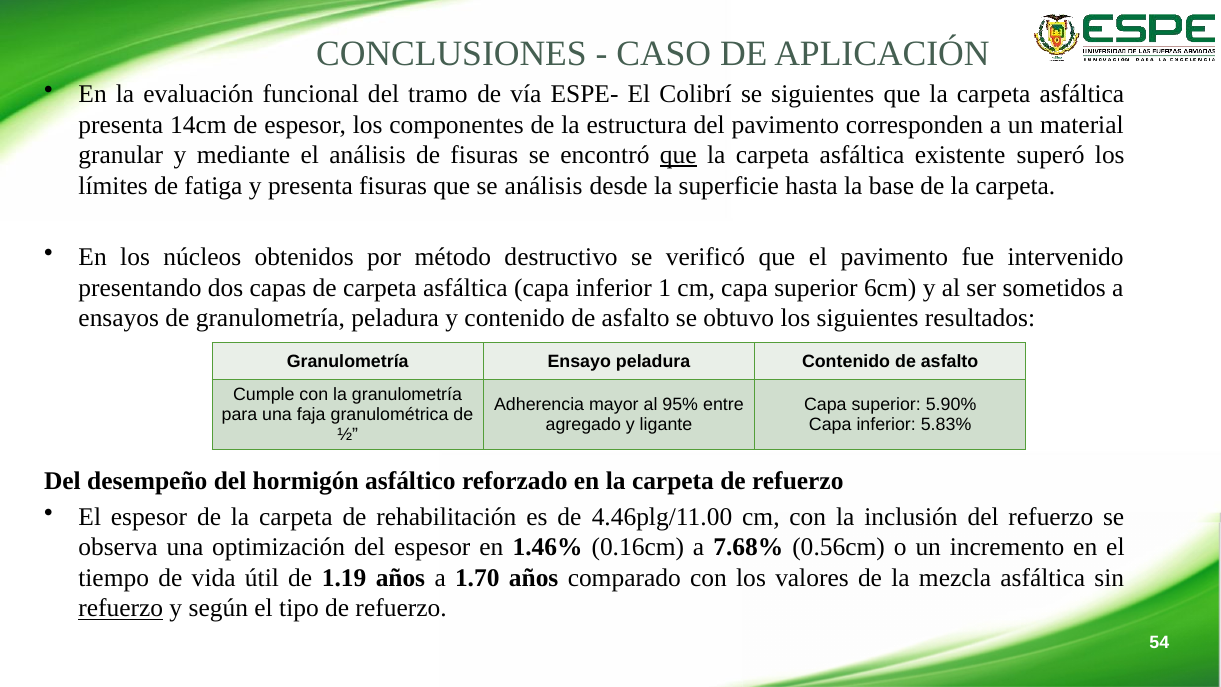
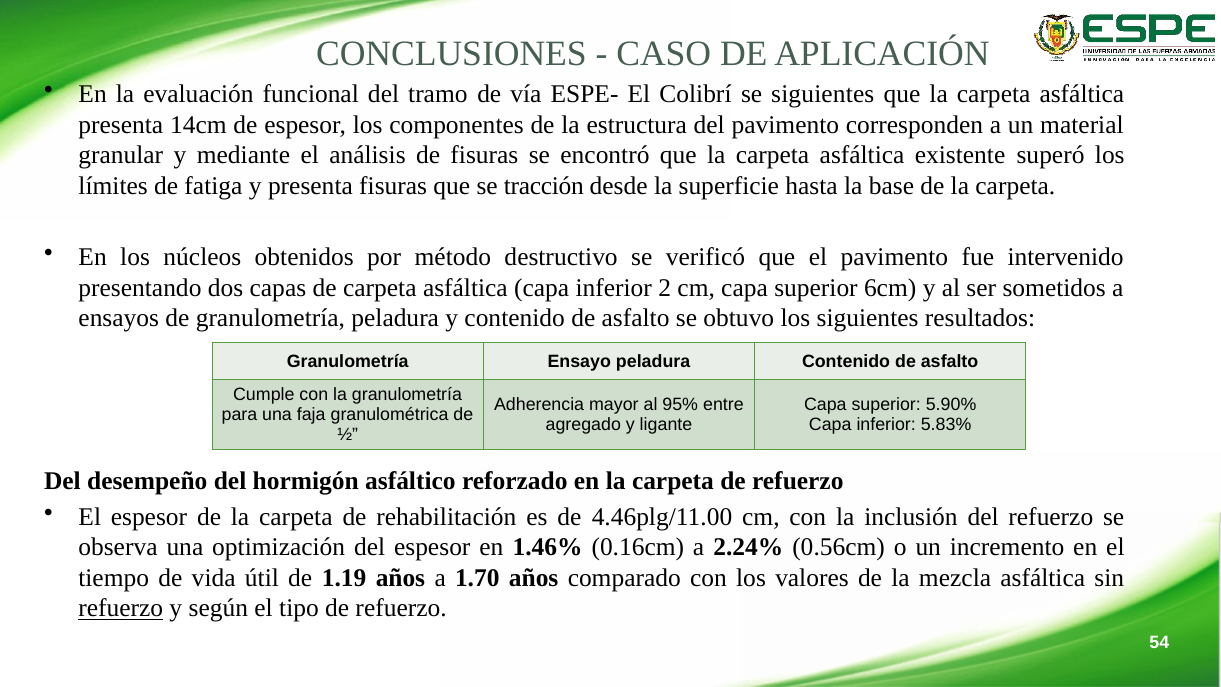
que underline: present -> none (678, 155)
se análisis: análisis -> tracción (544, 186)
1: 1 -> 2 (665, 288)
7.68%: 7.68% -> 2.24% (748, 547)
